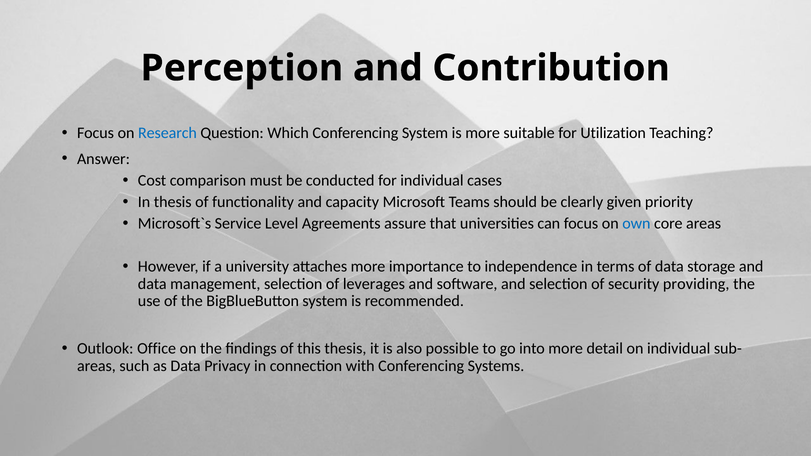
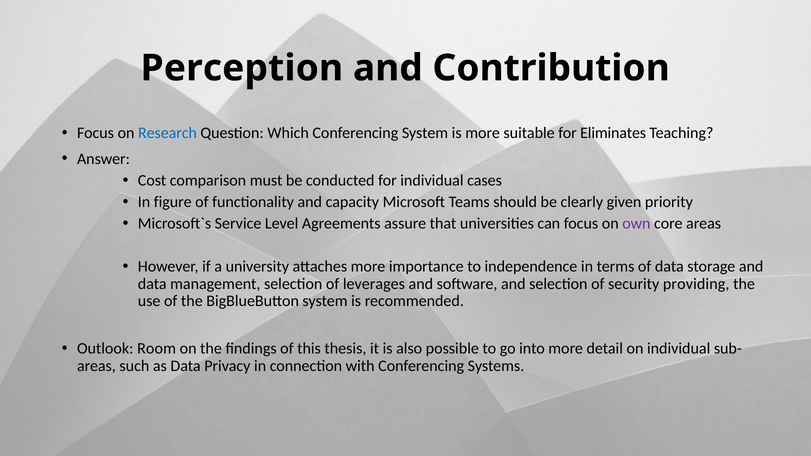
Utilization: Utilization -> Eliminates (613, 133)
In thesis: thesis -> figure (173, 202)
own colour: blue -> purple (636, 223)
Office: Office -> Room (157, 349)
